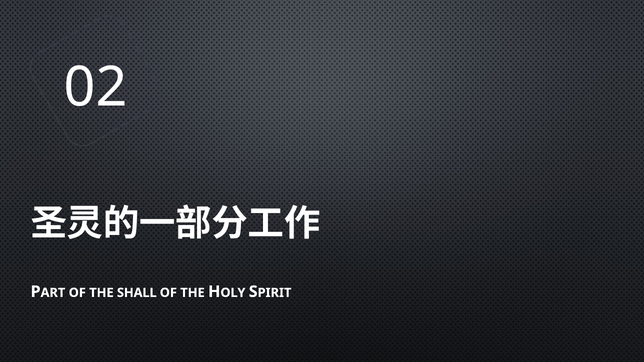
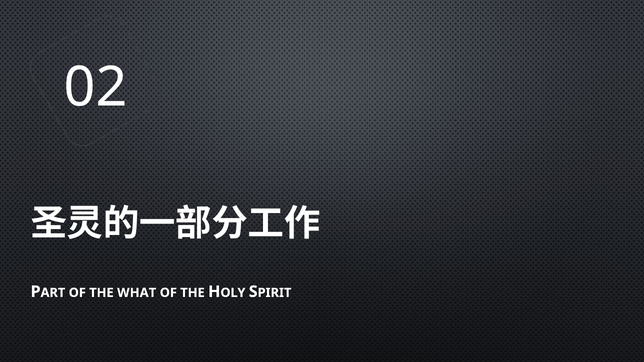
SHALL: SHALL -> WHAT (137, 293)
